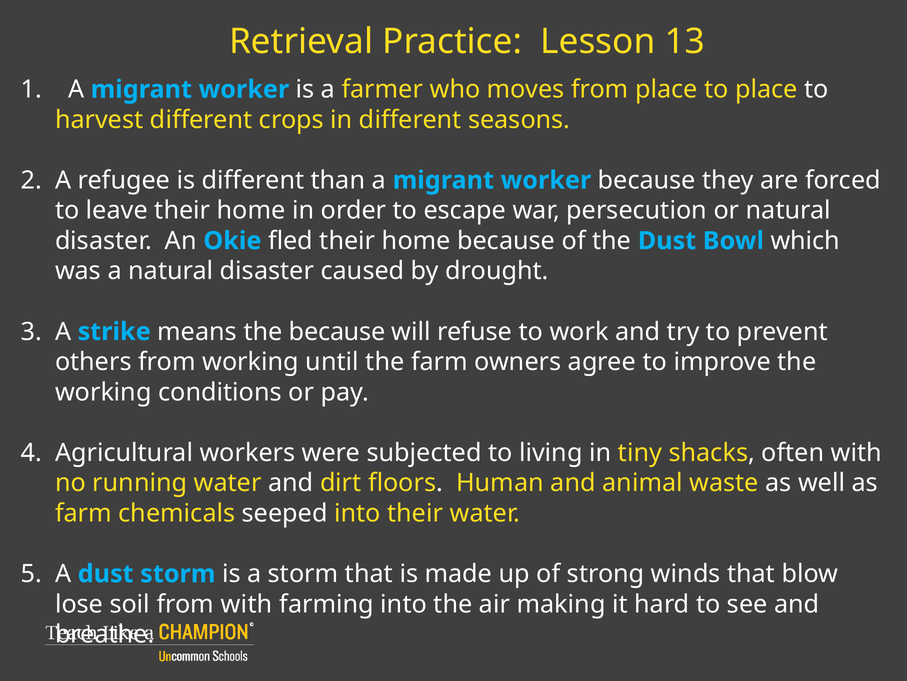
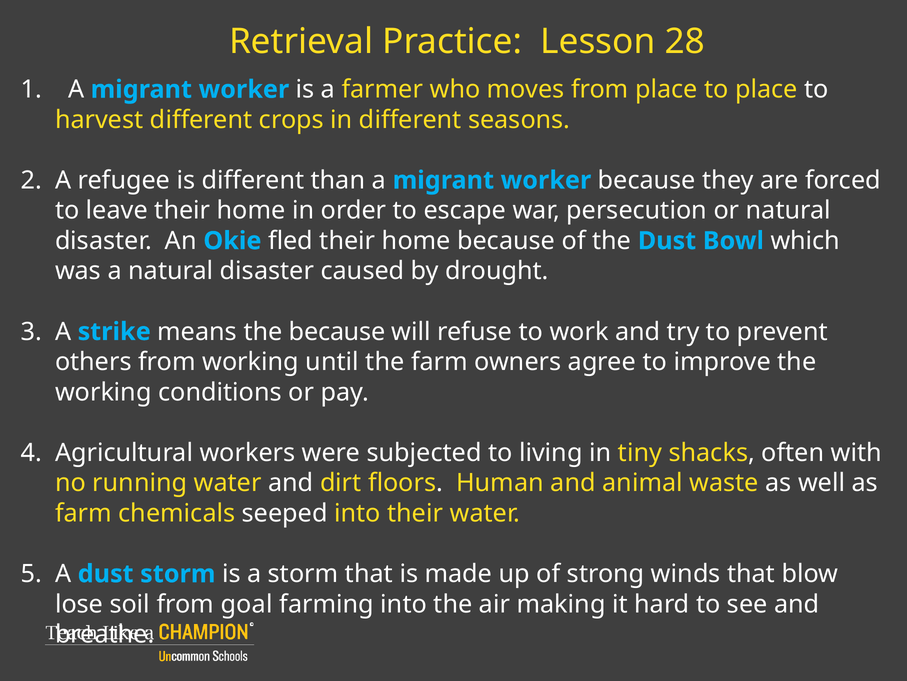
13: 13 -> 28 (685, 42)
from with: with -> goal (247, 604)
